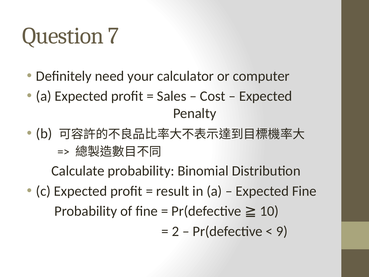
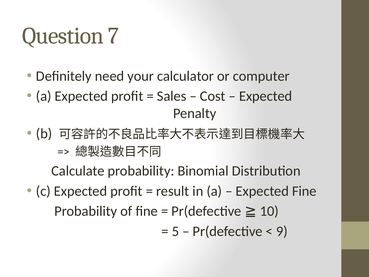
2: 2 -> 5 (175, 231)
